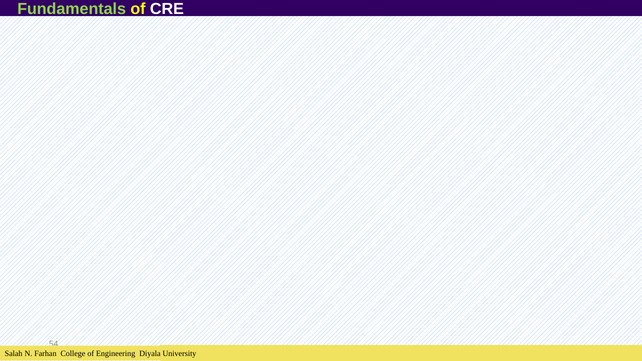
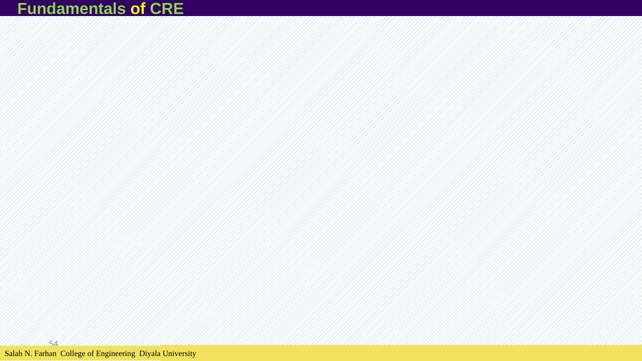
CRE colour: white -> light green (167, 9)
